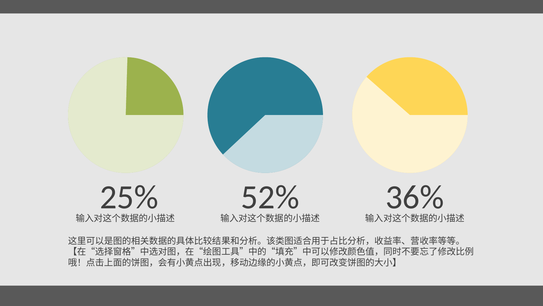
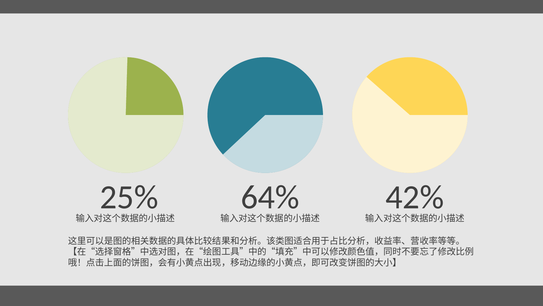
52%: 52% -> 64% (270, 197)
36%: 36% -> 42% (415, 197)
